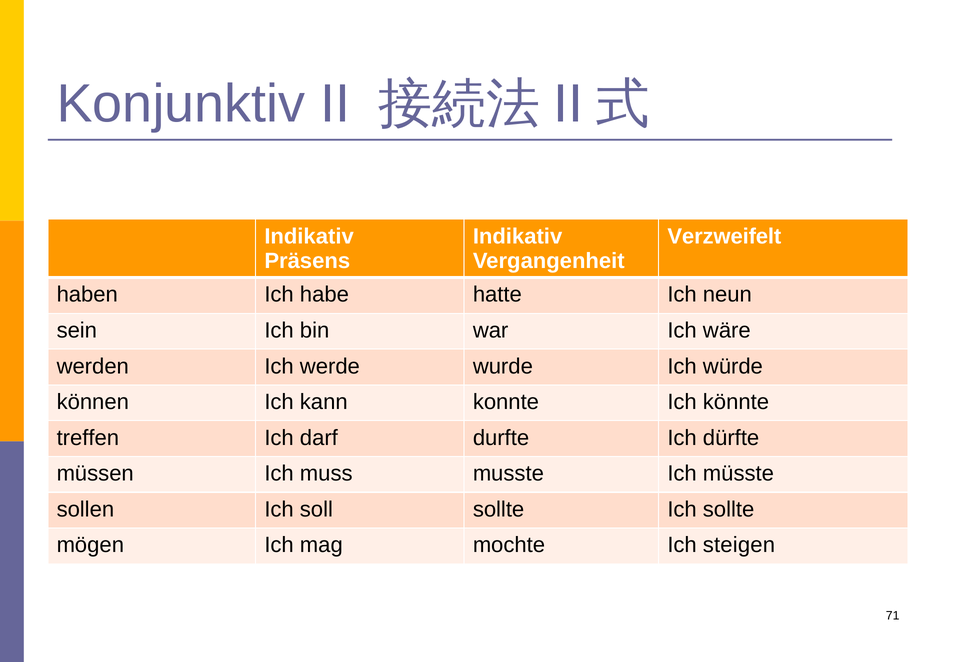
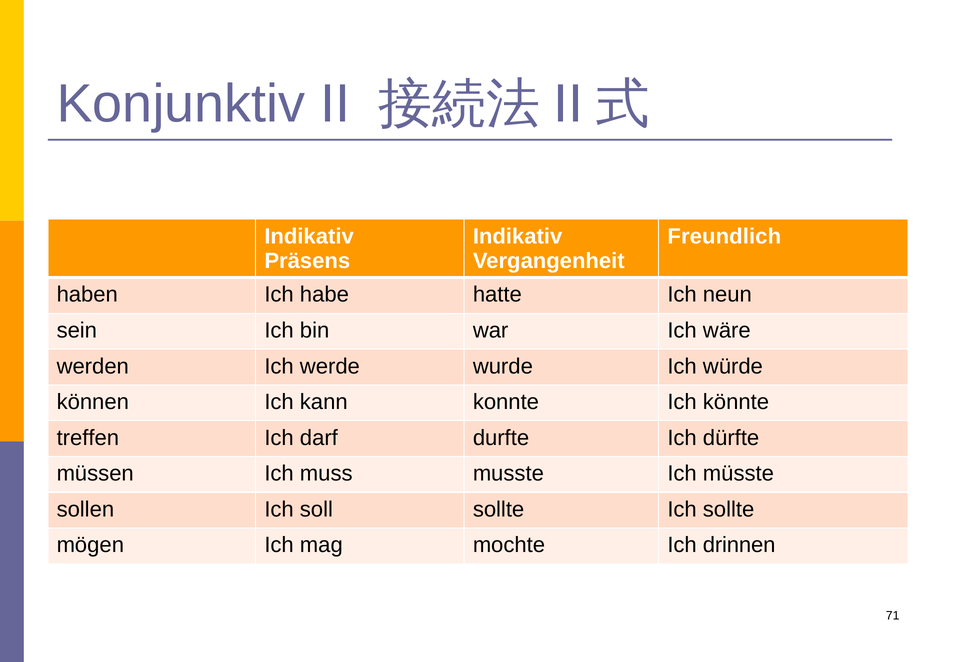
Verzweifelt: Verzweifelt -> Freundlich (724, 236)
steigen: steigen -> drinnen (739, 545)
